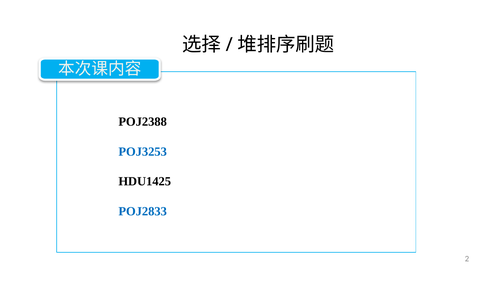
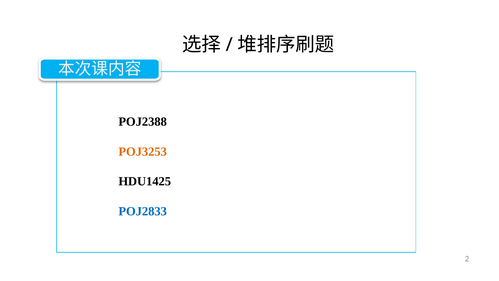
POJ3253 colour: blue -> orange (143, 151)
